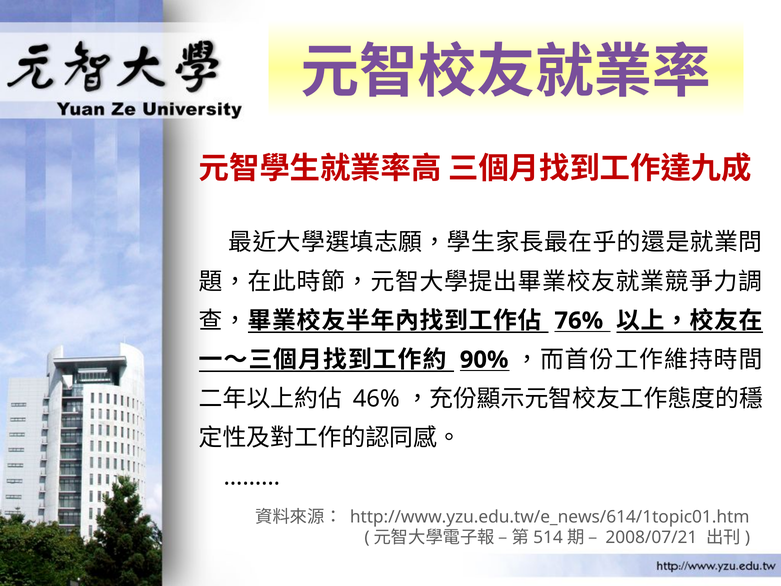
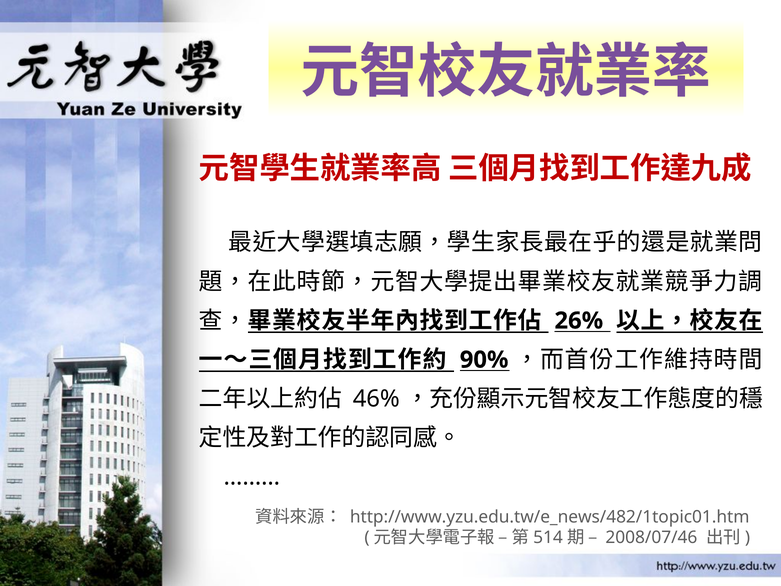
76%: 76% -> 26% (579, 321)
http://www.yzu.edu.tw/e_news/614/1topic01.htm: http://www.yzu.edu.tw/e_news/614/1topic01.htm -> http://www.yzu.edu.tw/e_news/482/1topic01.htm (550, 517)
2008/07/21: 2008/07/21 -> 2008/07/46 (651, 537)
